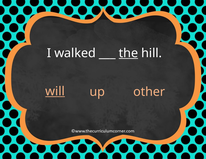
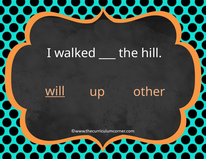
the underline: present -> none (128, 53)
